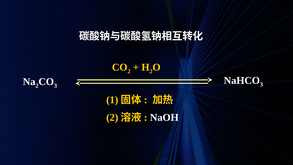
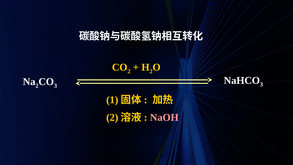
NaOH colour: white -> pink (164, 117)
